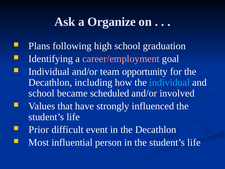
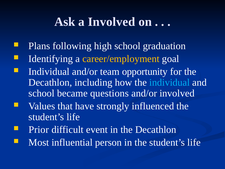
a Organize: Organize -> Involved (112, 22)
career/employment colour: pink -> yellow (121, 59)
scheduled: scheduled -> questions (109, 93)
